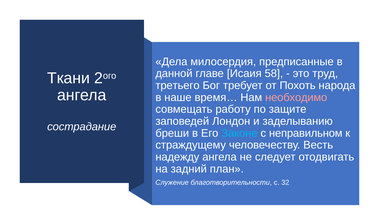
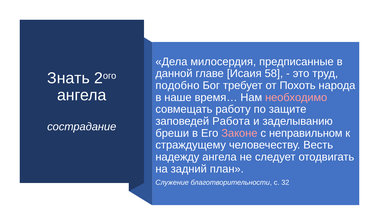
Ткани: Ткани -> Знать (68, 78)
третьего: третьего -> подобно (177, 86)
Лондон: Лондон -> Работа (231, 121)
Законе colour: light blue -> pink (239, 133)
